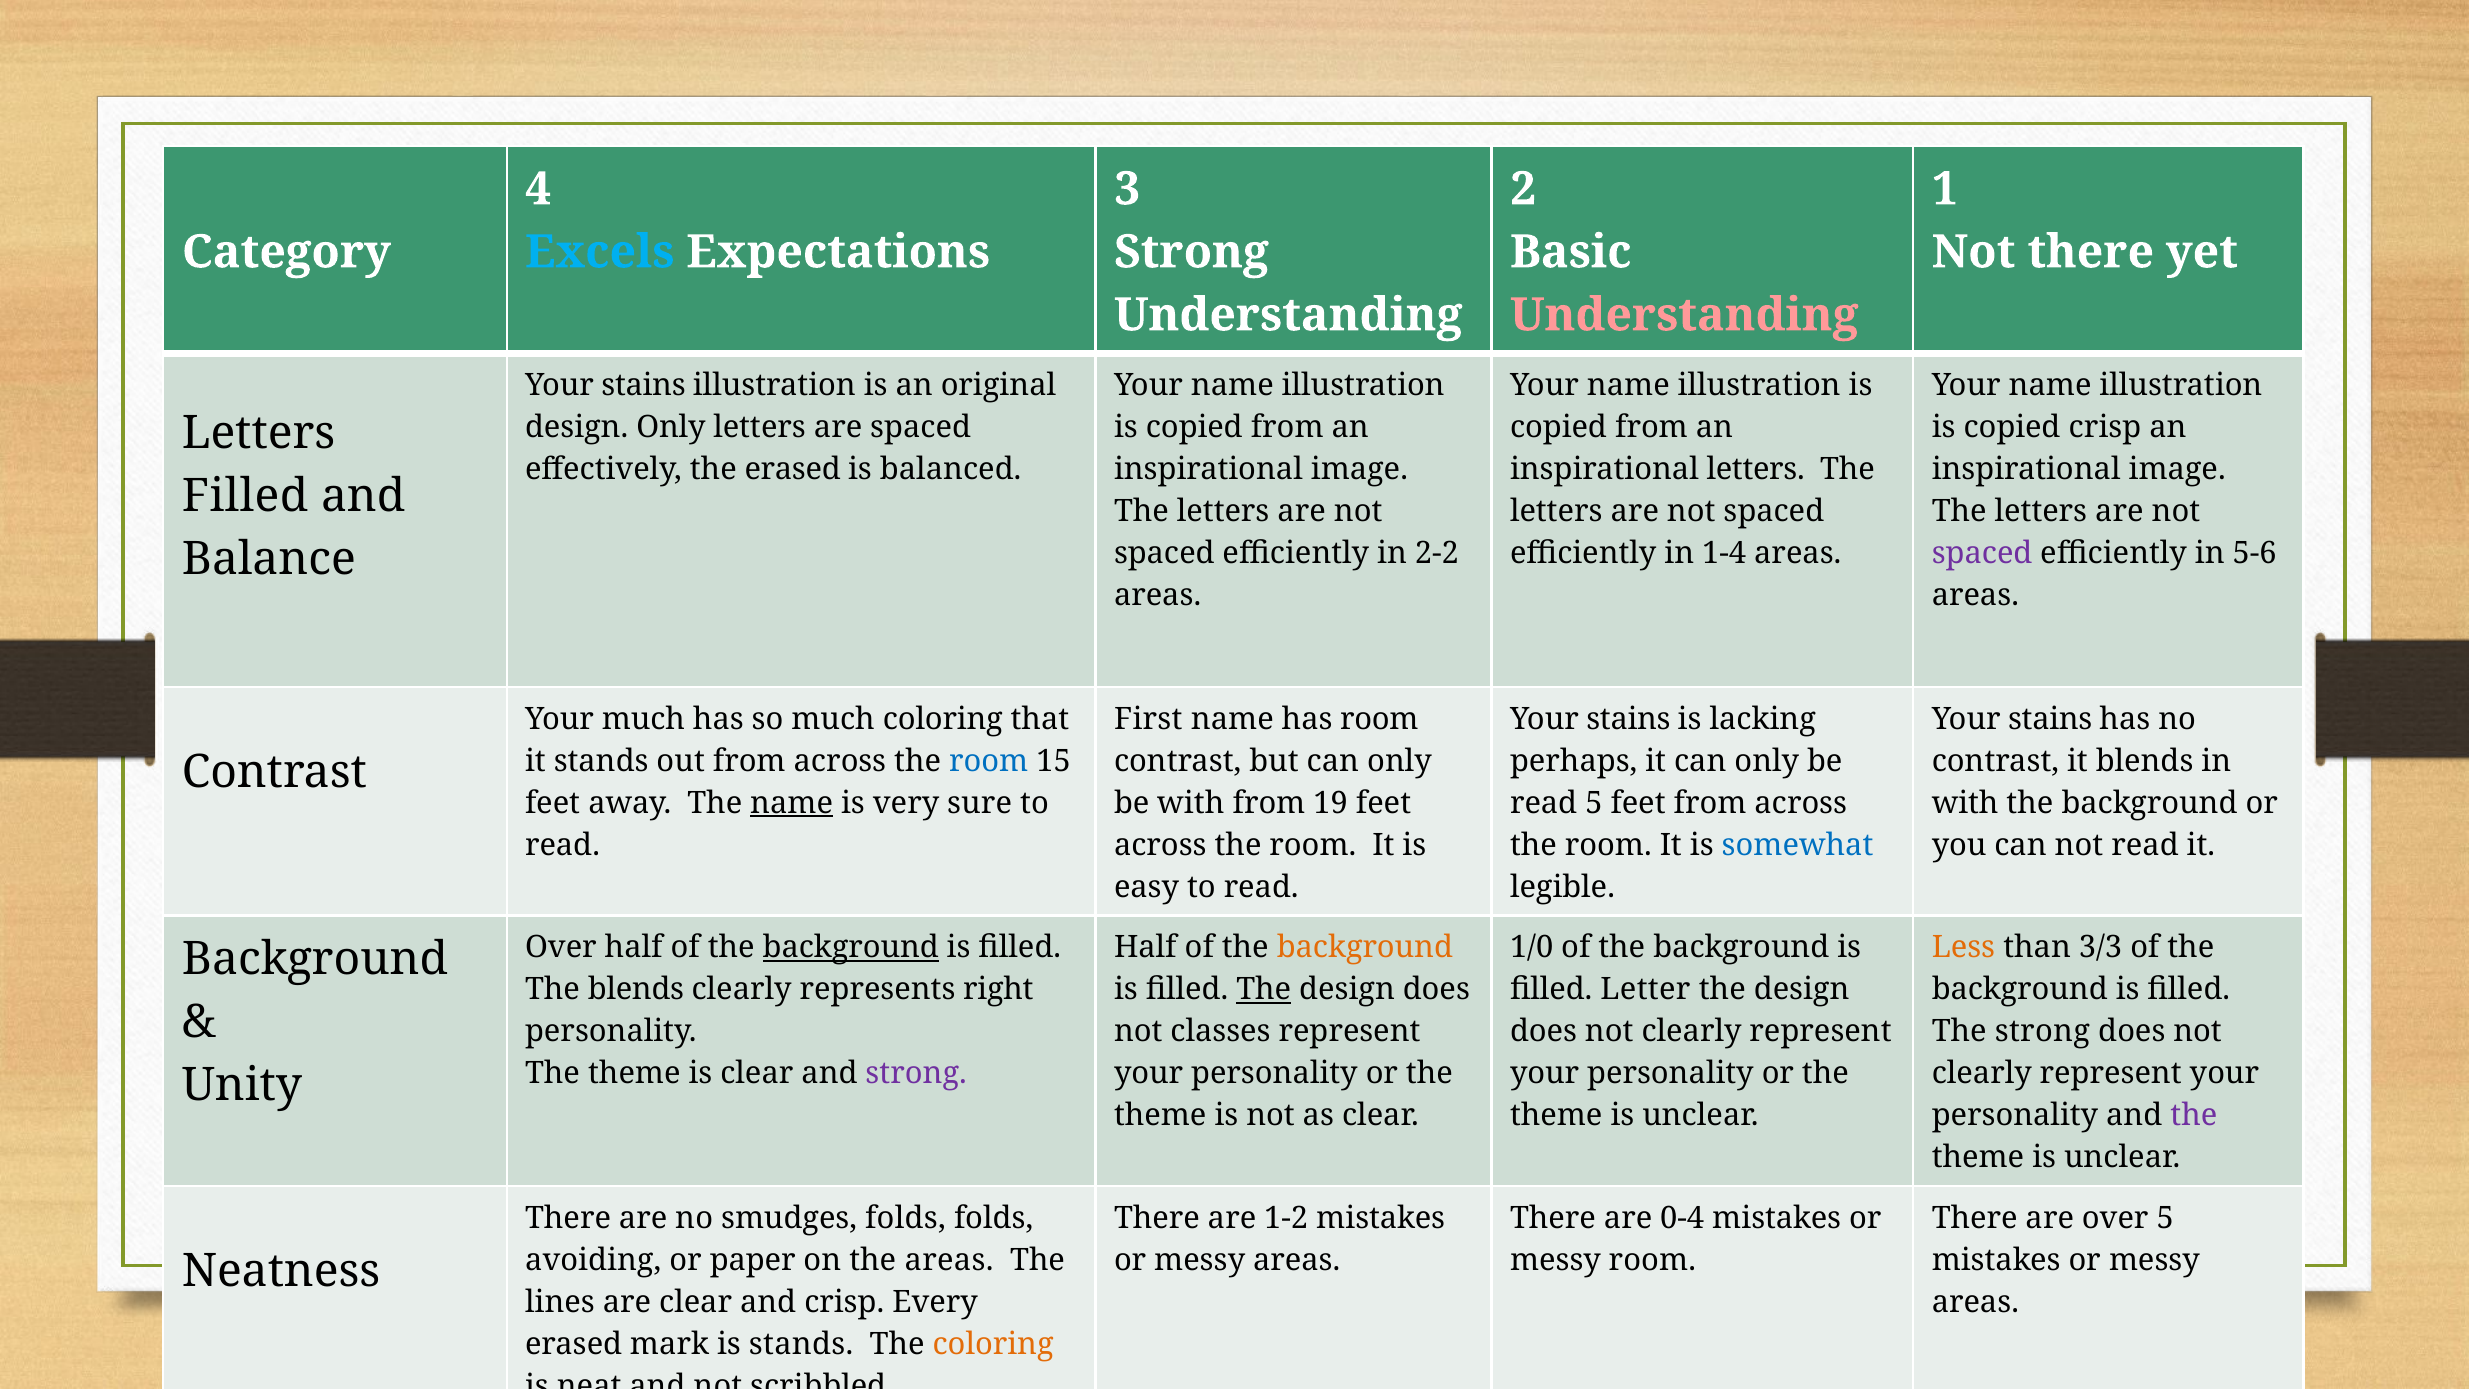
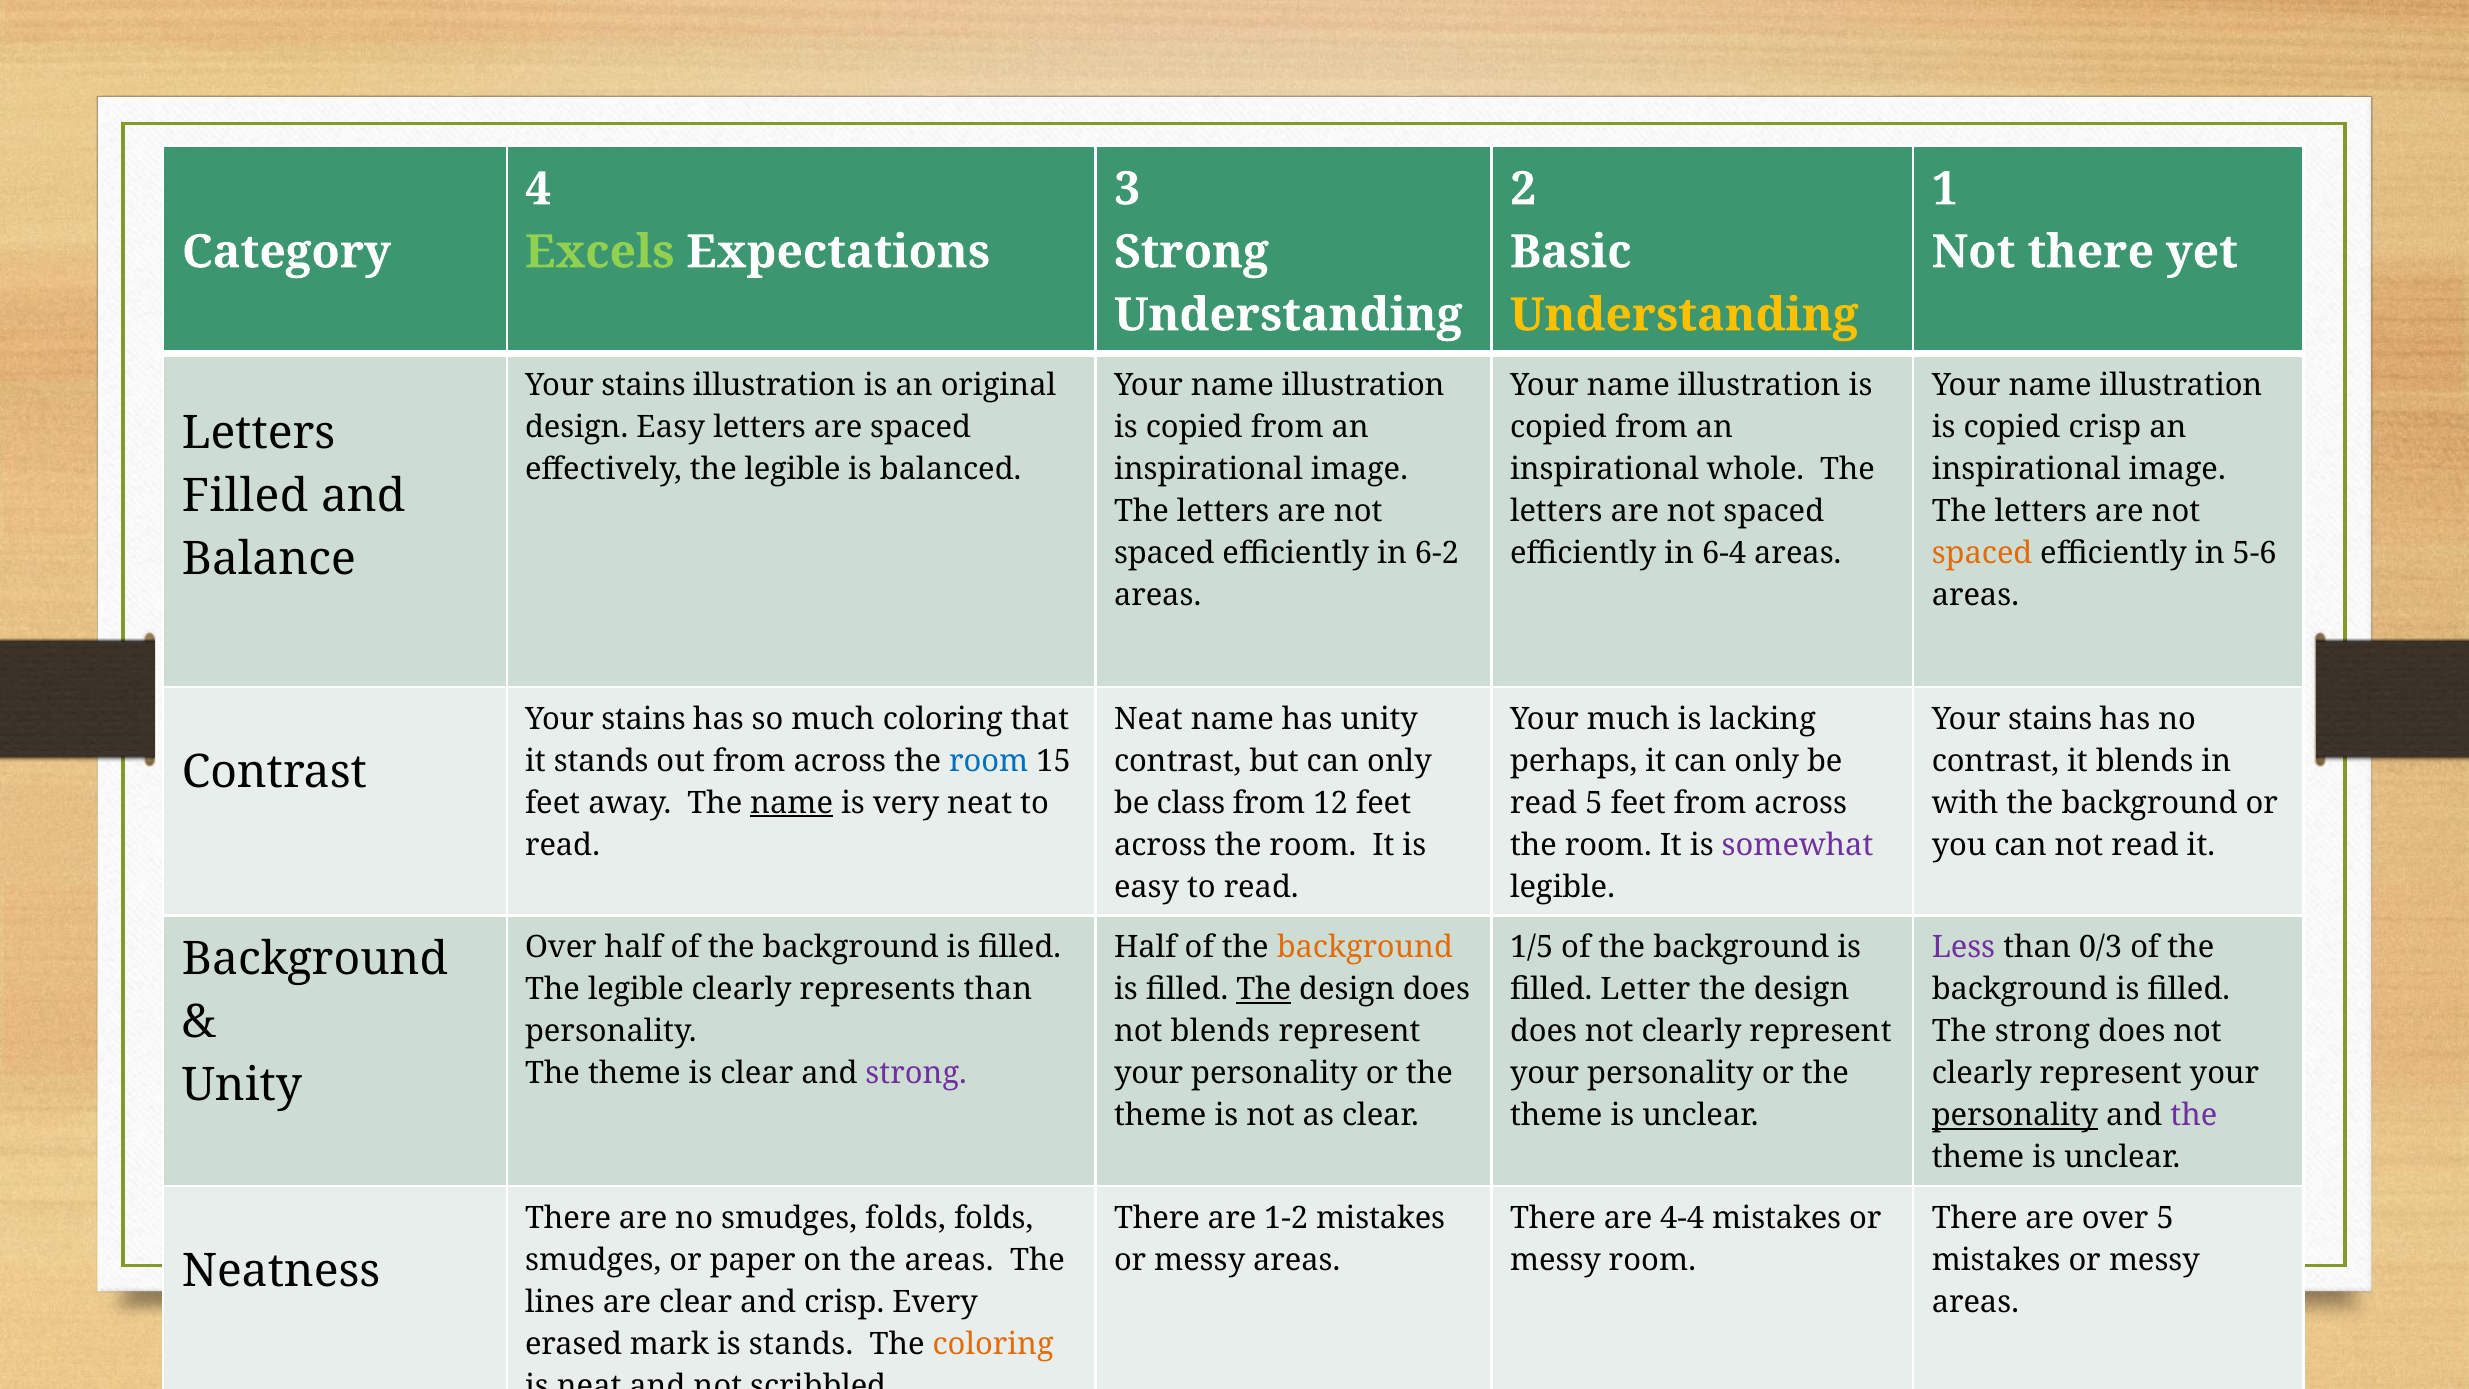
Excels colour: light blue -> light green (600, 252)
Understanding colour: pink -> yellow (1684, 315)
design Only: Only -> Easy (671, 427)
effectively the erased: erased -> legible (793, 469)
inspirational letters: letters -> whole (1756, 469)
2-2: 2-2 -> 6-2 (1437, 553)
1-4: 1-4 -> 6-4 (1724, 553)
spaced colour: purple -> orange (1982, 553)
much: much -> stains (644, 719)
First: First -> Neat (1148, 719)
has room: room -> unity (1379, 719)
stains: stains -> much (1628, 719)
very sure: sure -> neat (980, 803)
be with: with -> class (1191, 803)
19: 19 -> 12 (1331, 803)
somewhat colour: blue -> purple (1798, 845)
background underline: present -> none (851, 947)
1/0: 1/0 -> 1/5 (1532, 947)
Less colour: orange -> purple (1963, 947)
3/3: 3/3 -> 0/3 (2101, 947)
blends: blends -> legible (636, 989)
represents right: right -> than (998, 989)
not classes: classes -> blends (1220, 1031)
personality underline: none -> present (2015, 1115)
0-4: 0-4 -> 4-4 (1682, 1218)
avoiding: avoiding -> smudges (593, 1260)
